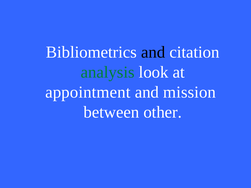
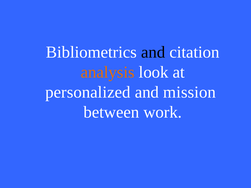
analysis colour: green -> orange (108, 72)
appointment: appointment -> personalized (88, 92)
other: other -> work (163, 112)
